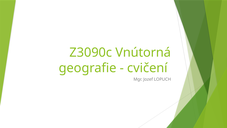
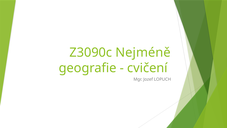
Vnútorná: Vnútorná -> Nejméně (143, 52)
